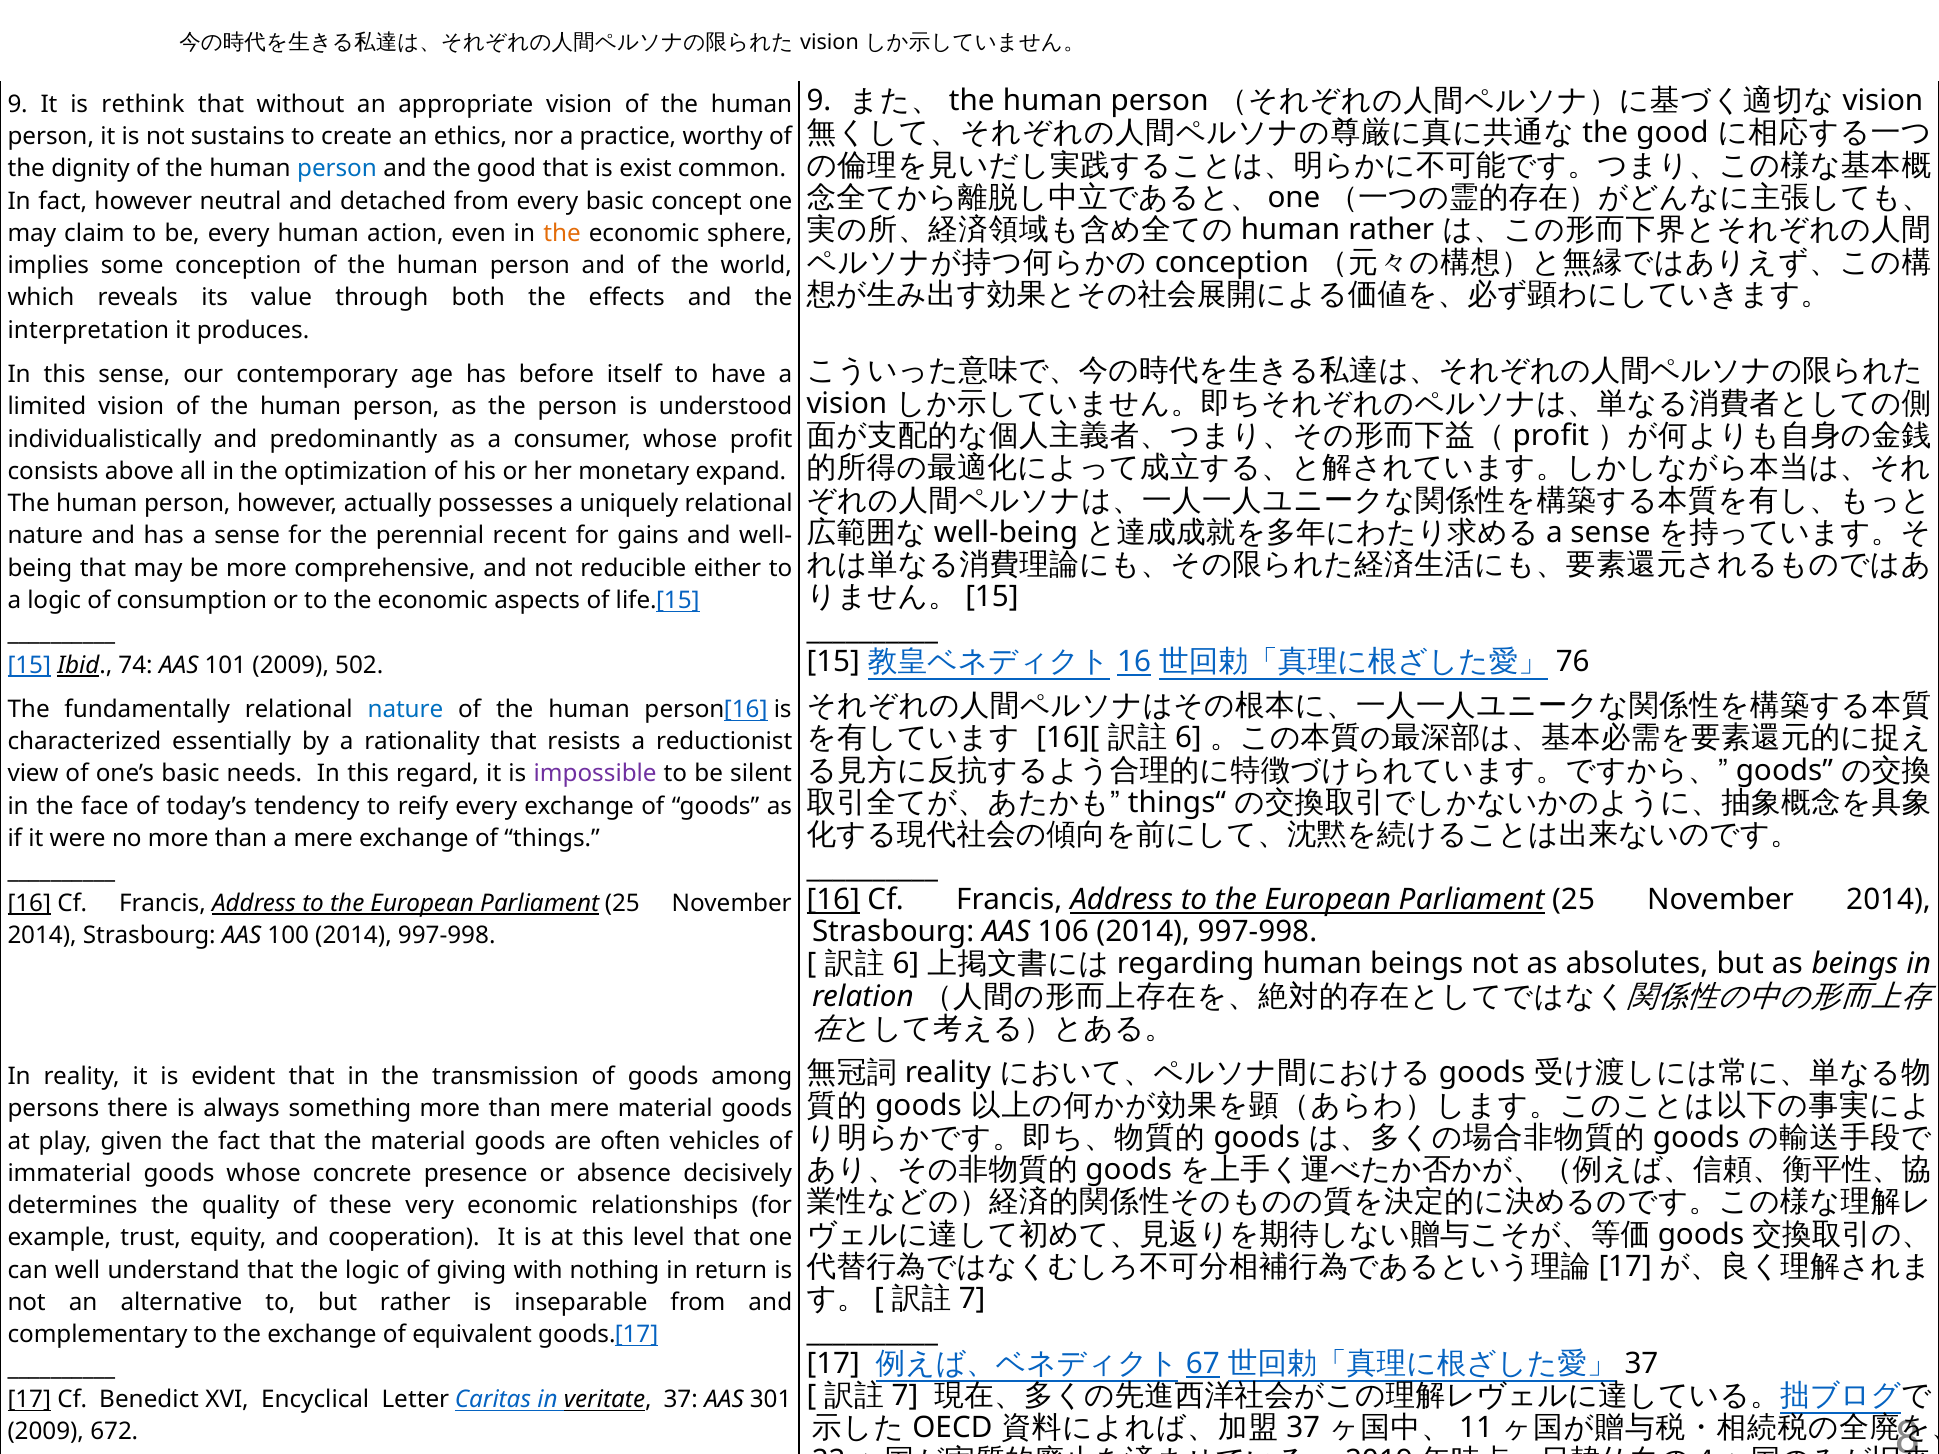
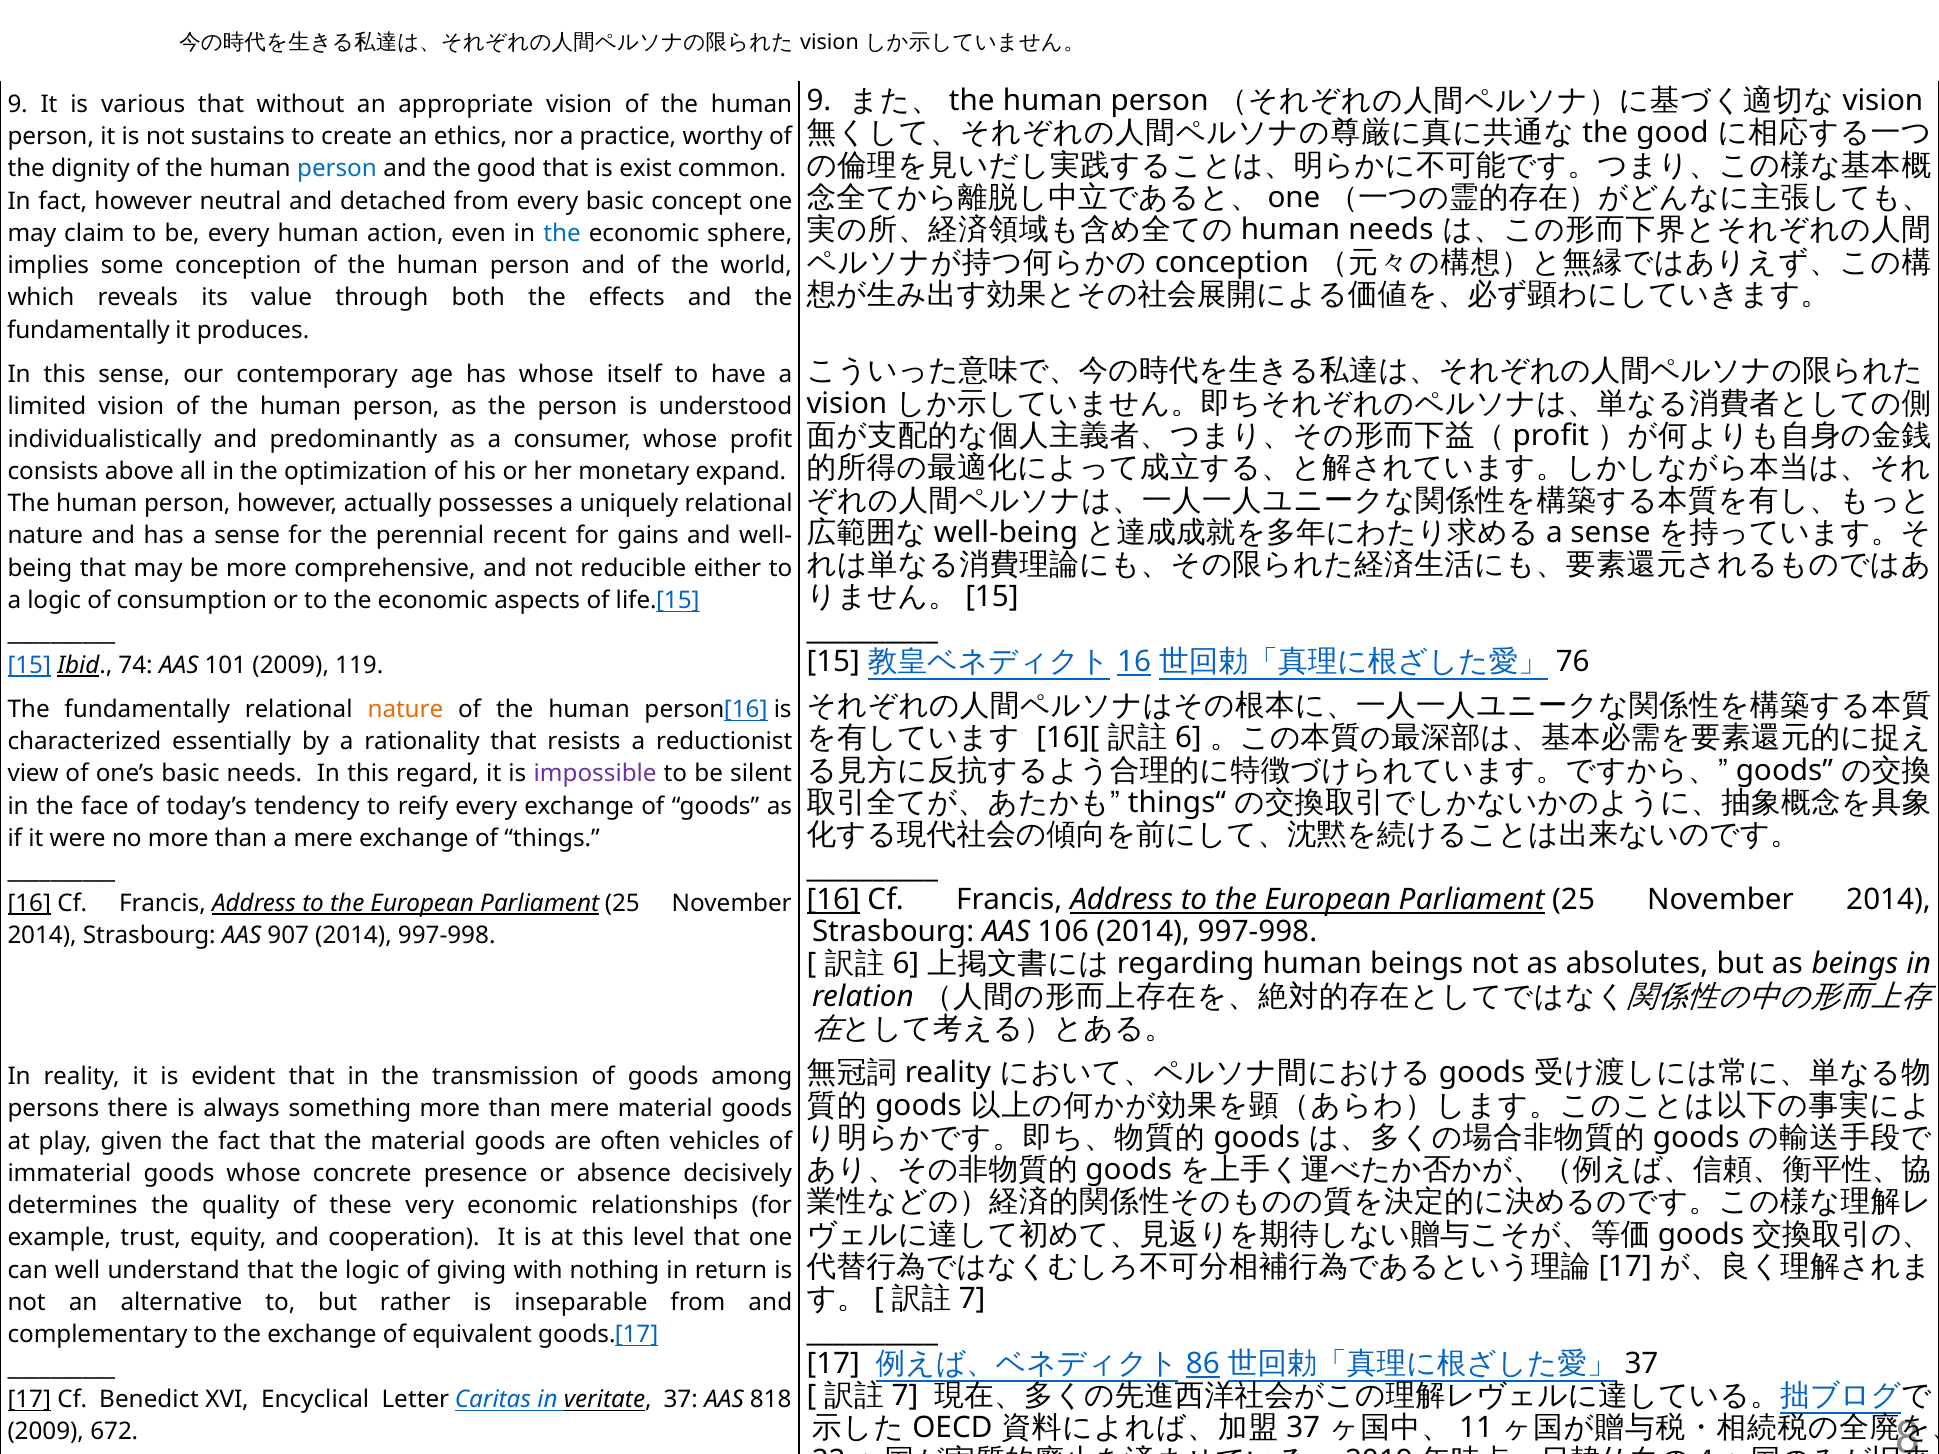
rethink: rethink -> various (143, 104)
human rather: rather -> needs (1391, 230)
the colour: orange -> blue (562, 233)
interpretation: interpretation -> fundamentally (89, 330)
has before: before -> whose (556, 375)
502: 502 -> 119 (359, 665)
nature colour: blue -> orange (405, 709)
100: 100 -> 907 (288, 935)
67: 67 -> 86 (1203, 1364)
301: 301 -> 818 (771, 1400)
